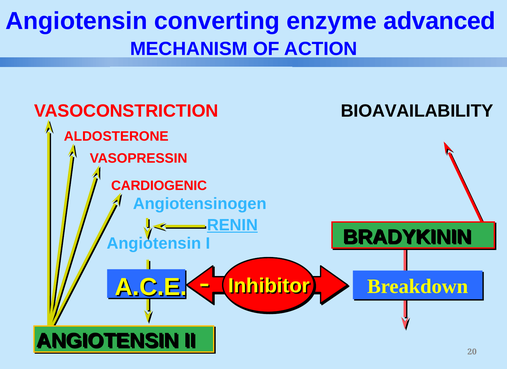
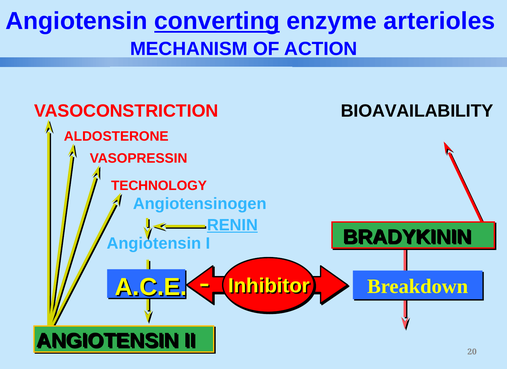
converting underline: none -> present (217, 21)
advanced: advanced -> arterioles (439, 21)
CARDIOGENIC: CARDIOGENIC -> TECHNOLOGY (159, 185)
